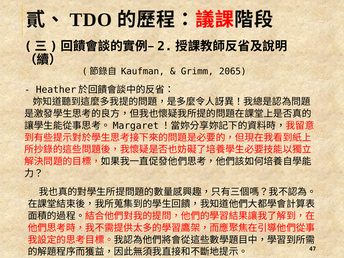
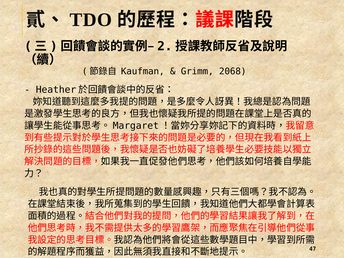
2065: 2065 -> 2068 (233, 71)
